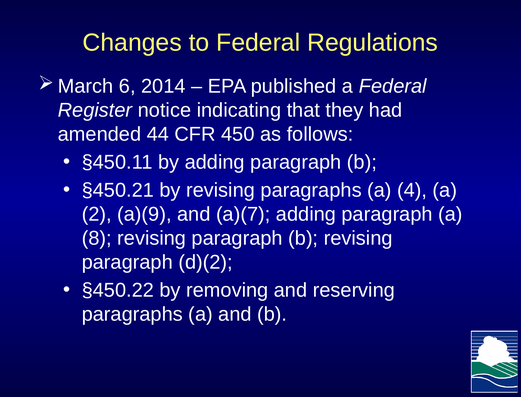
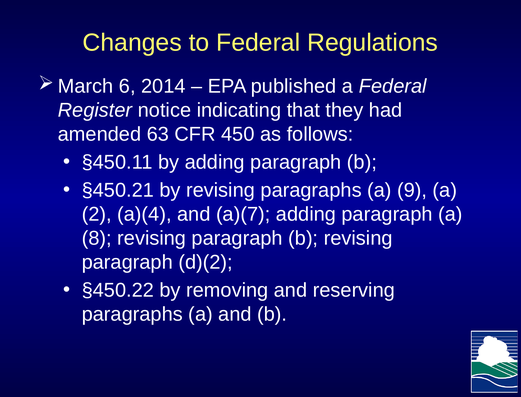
44: 44 -> 63 (158, 134)
4: 4 -> 9 (412, 190)
a)(9: a)(9 -> a)(4 (144, 214)
